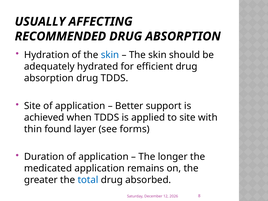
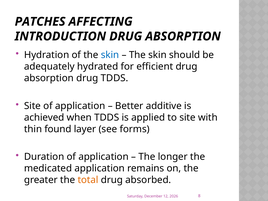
USUALLY: USUALLY -> PATCHES (40, 22)
RECOMMENDED: RECOMMENDED -> INTRODUCTION (60, 36)
support: support -> additive (164, 106)
total colour: blue -> orange (88, 180)
